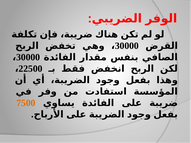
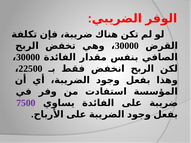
7500 colour: orange -> purple (26, 103)
